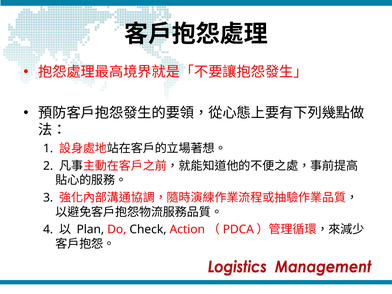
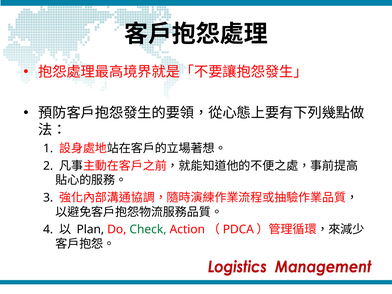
Check colour: black -> green (148, 229)
